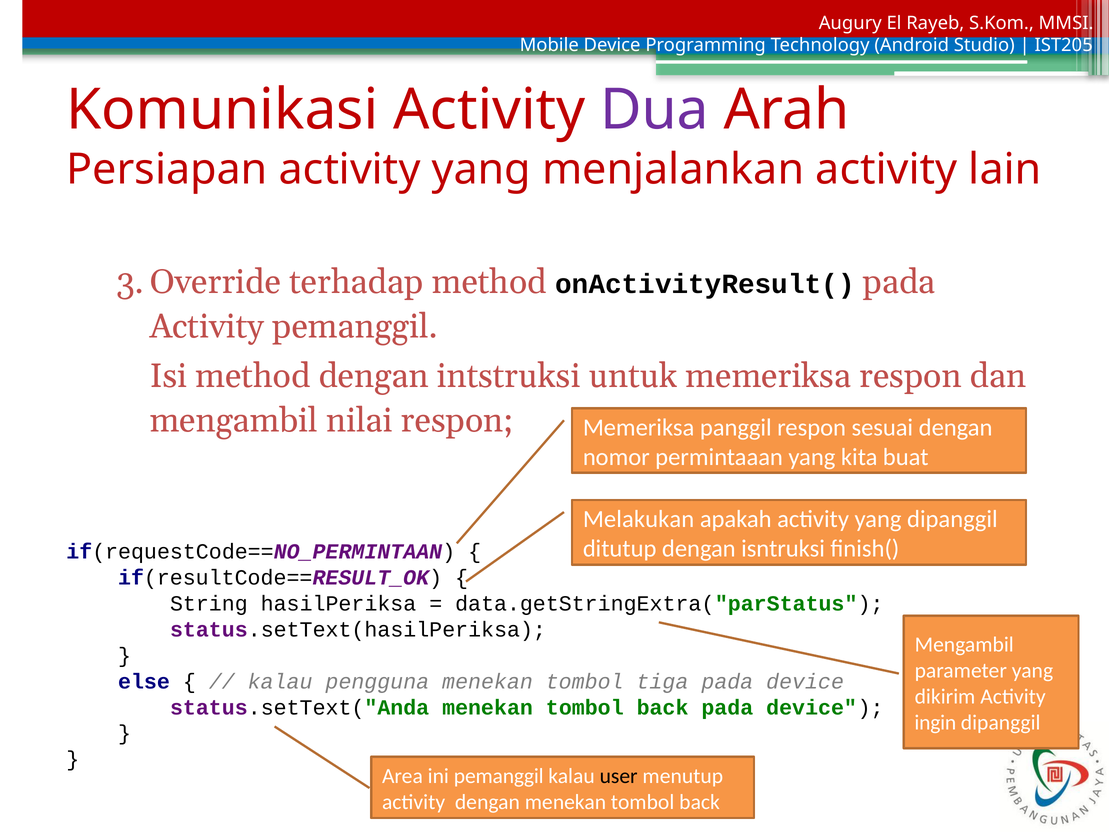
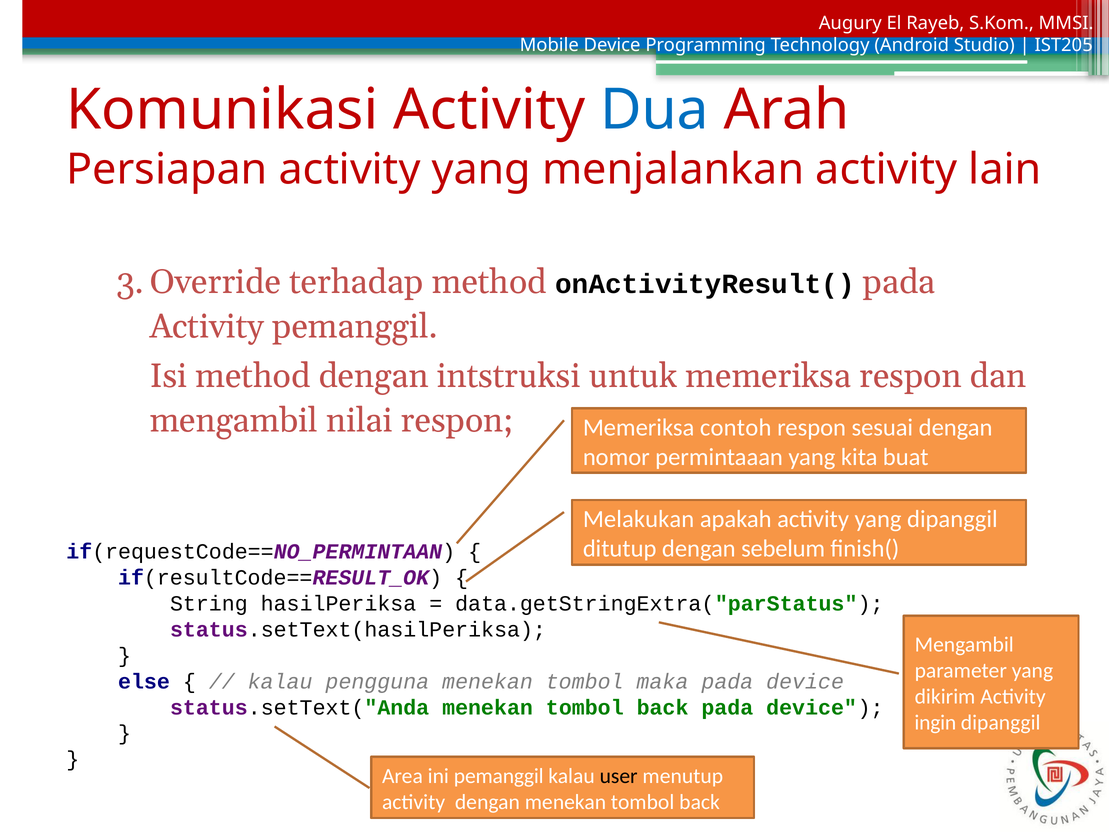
Dua colour: purple -> blue (655, 110)
panggil: panggil -> contoh (736, 427)
isntruksi: isntruksi -> sebelum (783, 549)
tiga: tiga -> maka (662, 681)
